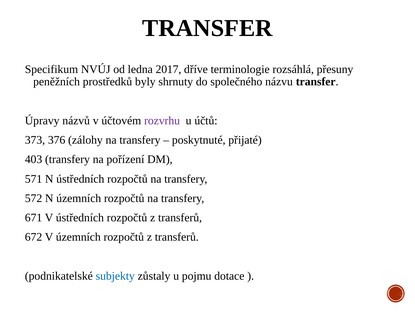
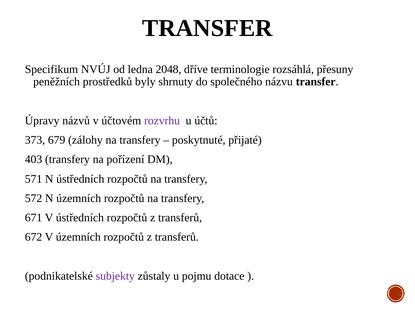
2017: 2017 -> 2048 (168, 69)
376: 376 -> 679 (57, 140)
subjekty colour: blue -> purple (115, 275)
